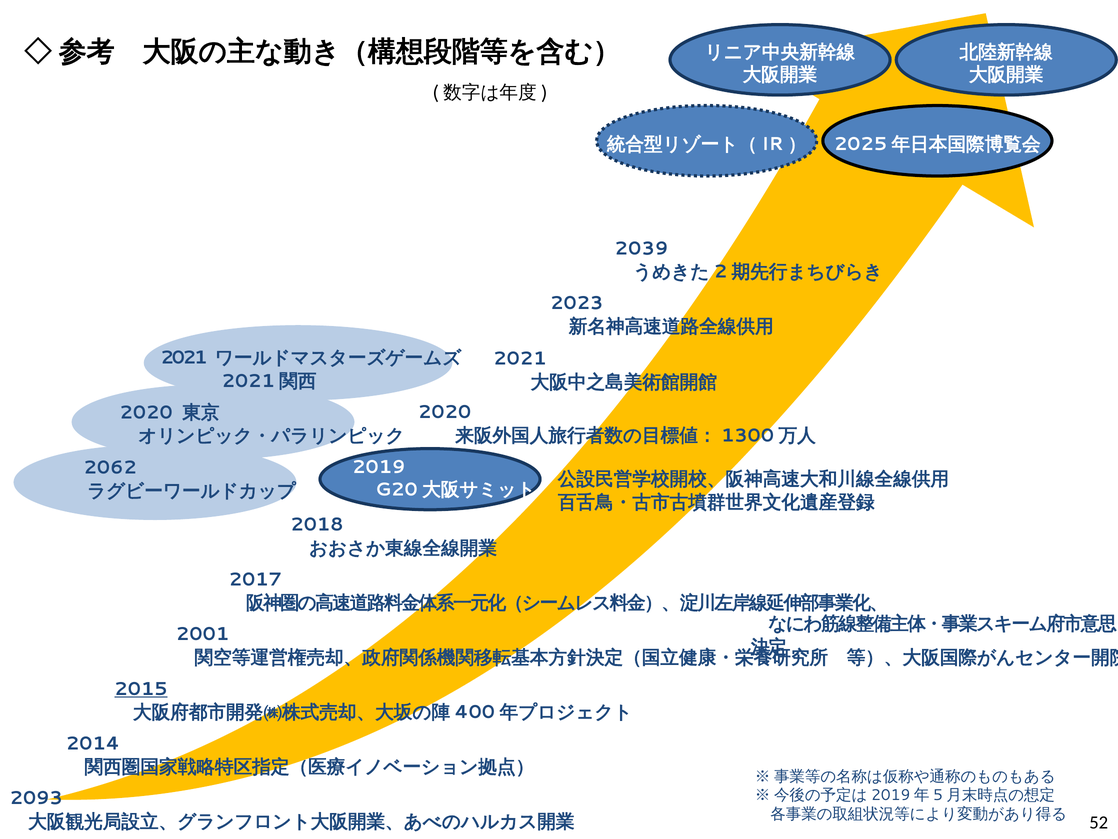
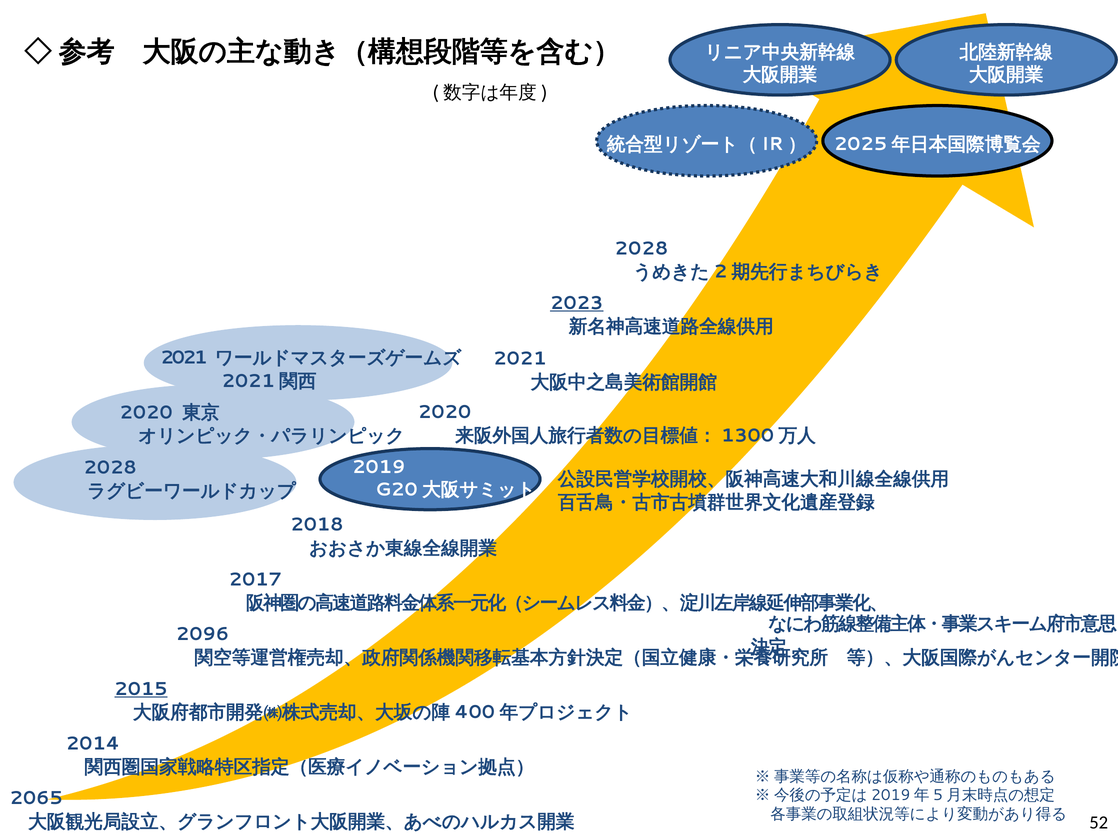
2039: 2039 -> 2028 (641, 248)
2023 underline: none -> present (577, 303)
2062: 2062 -> 2028 (110, 467)
2001: 2001 -> 2096 (203, 634)
2093: 2093 -> 2065 (36, 798)
